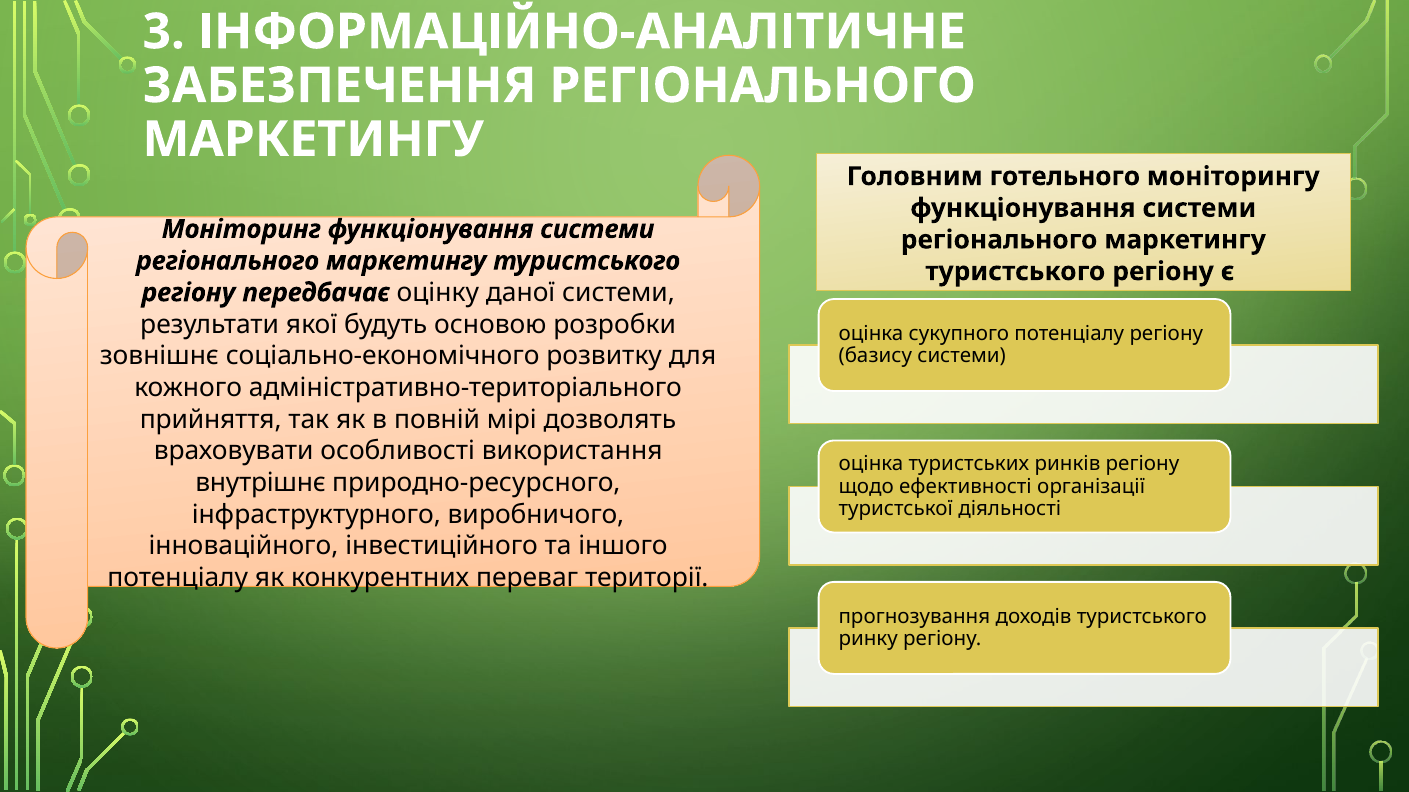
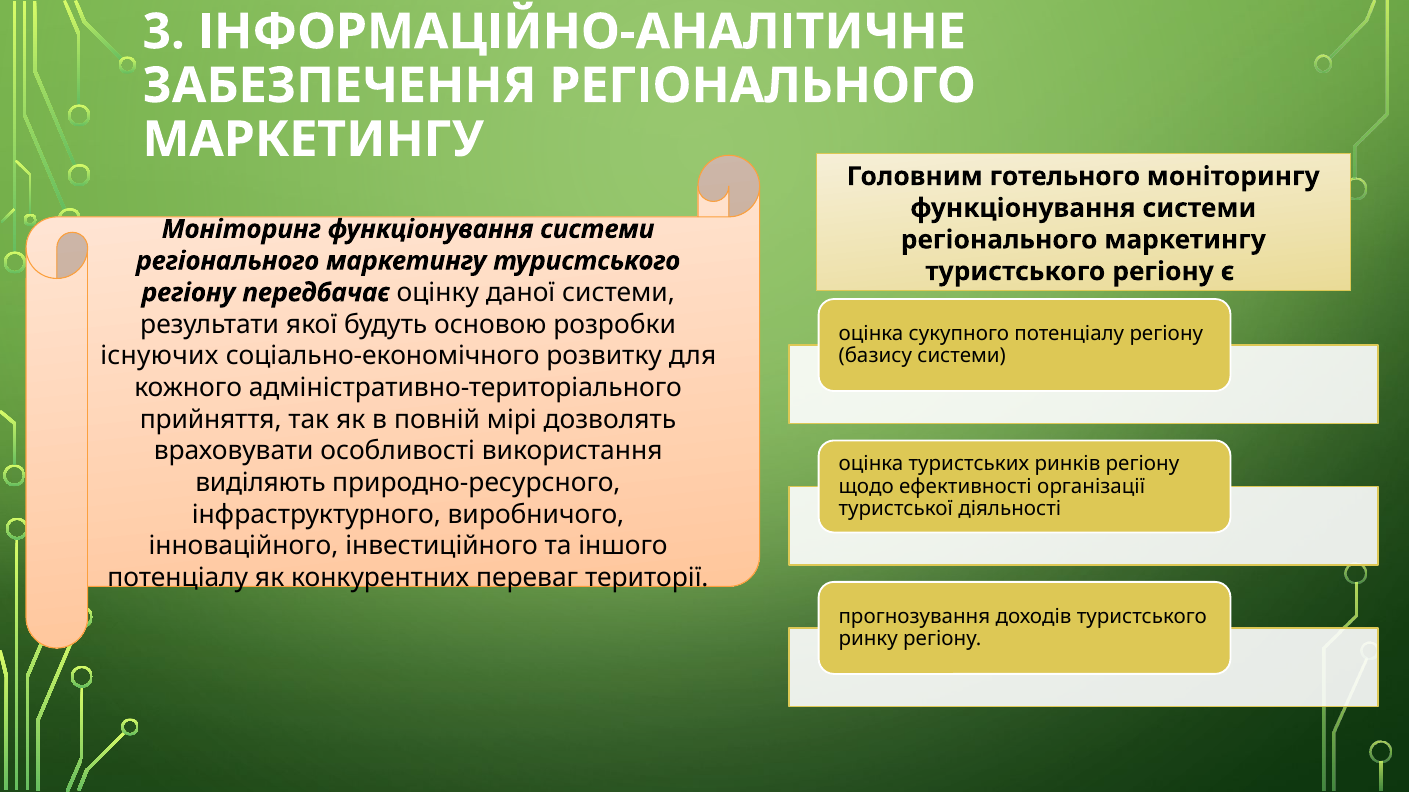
зовнішнє: зовнішнє -> існуючих (159, 356)
внутрішнє: внутрішнє -> виділяють (261, 483)
